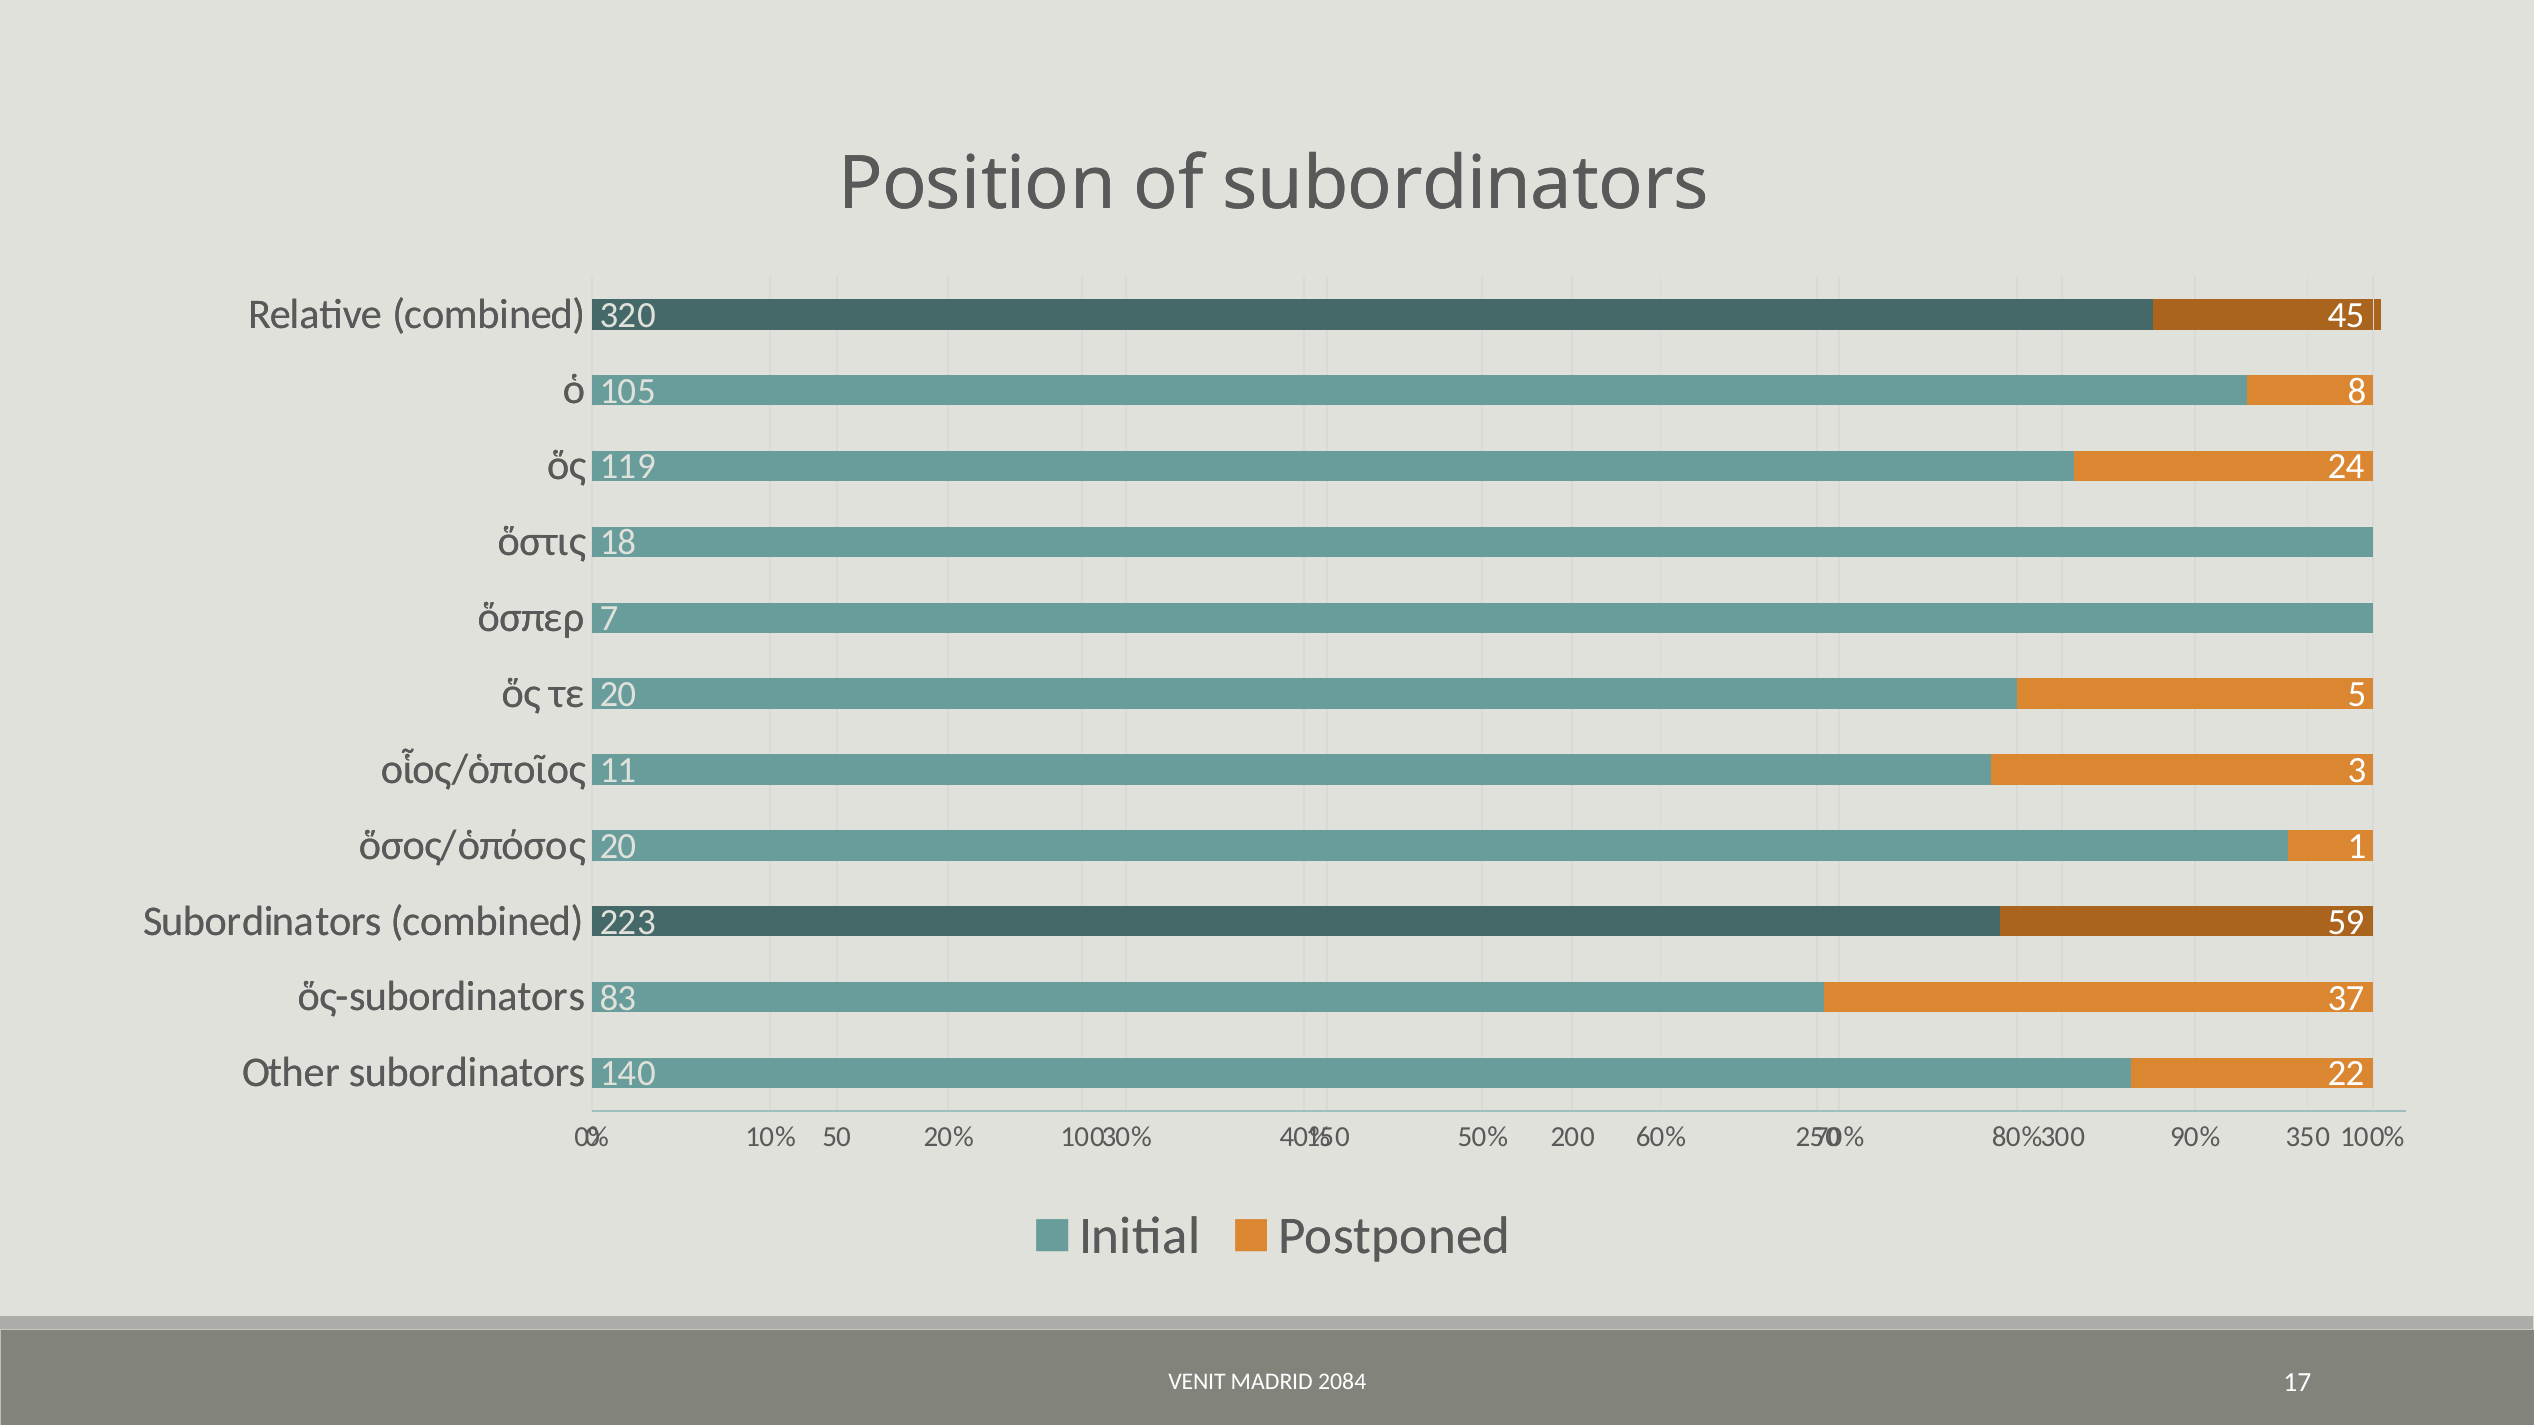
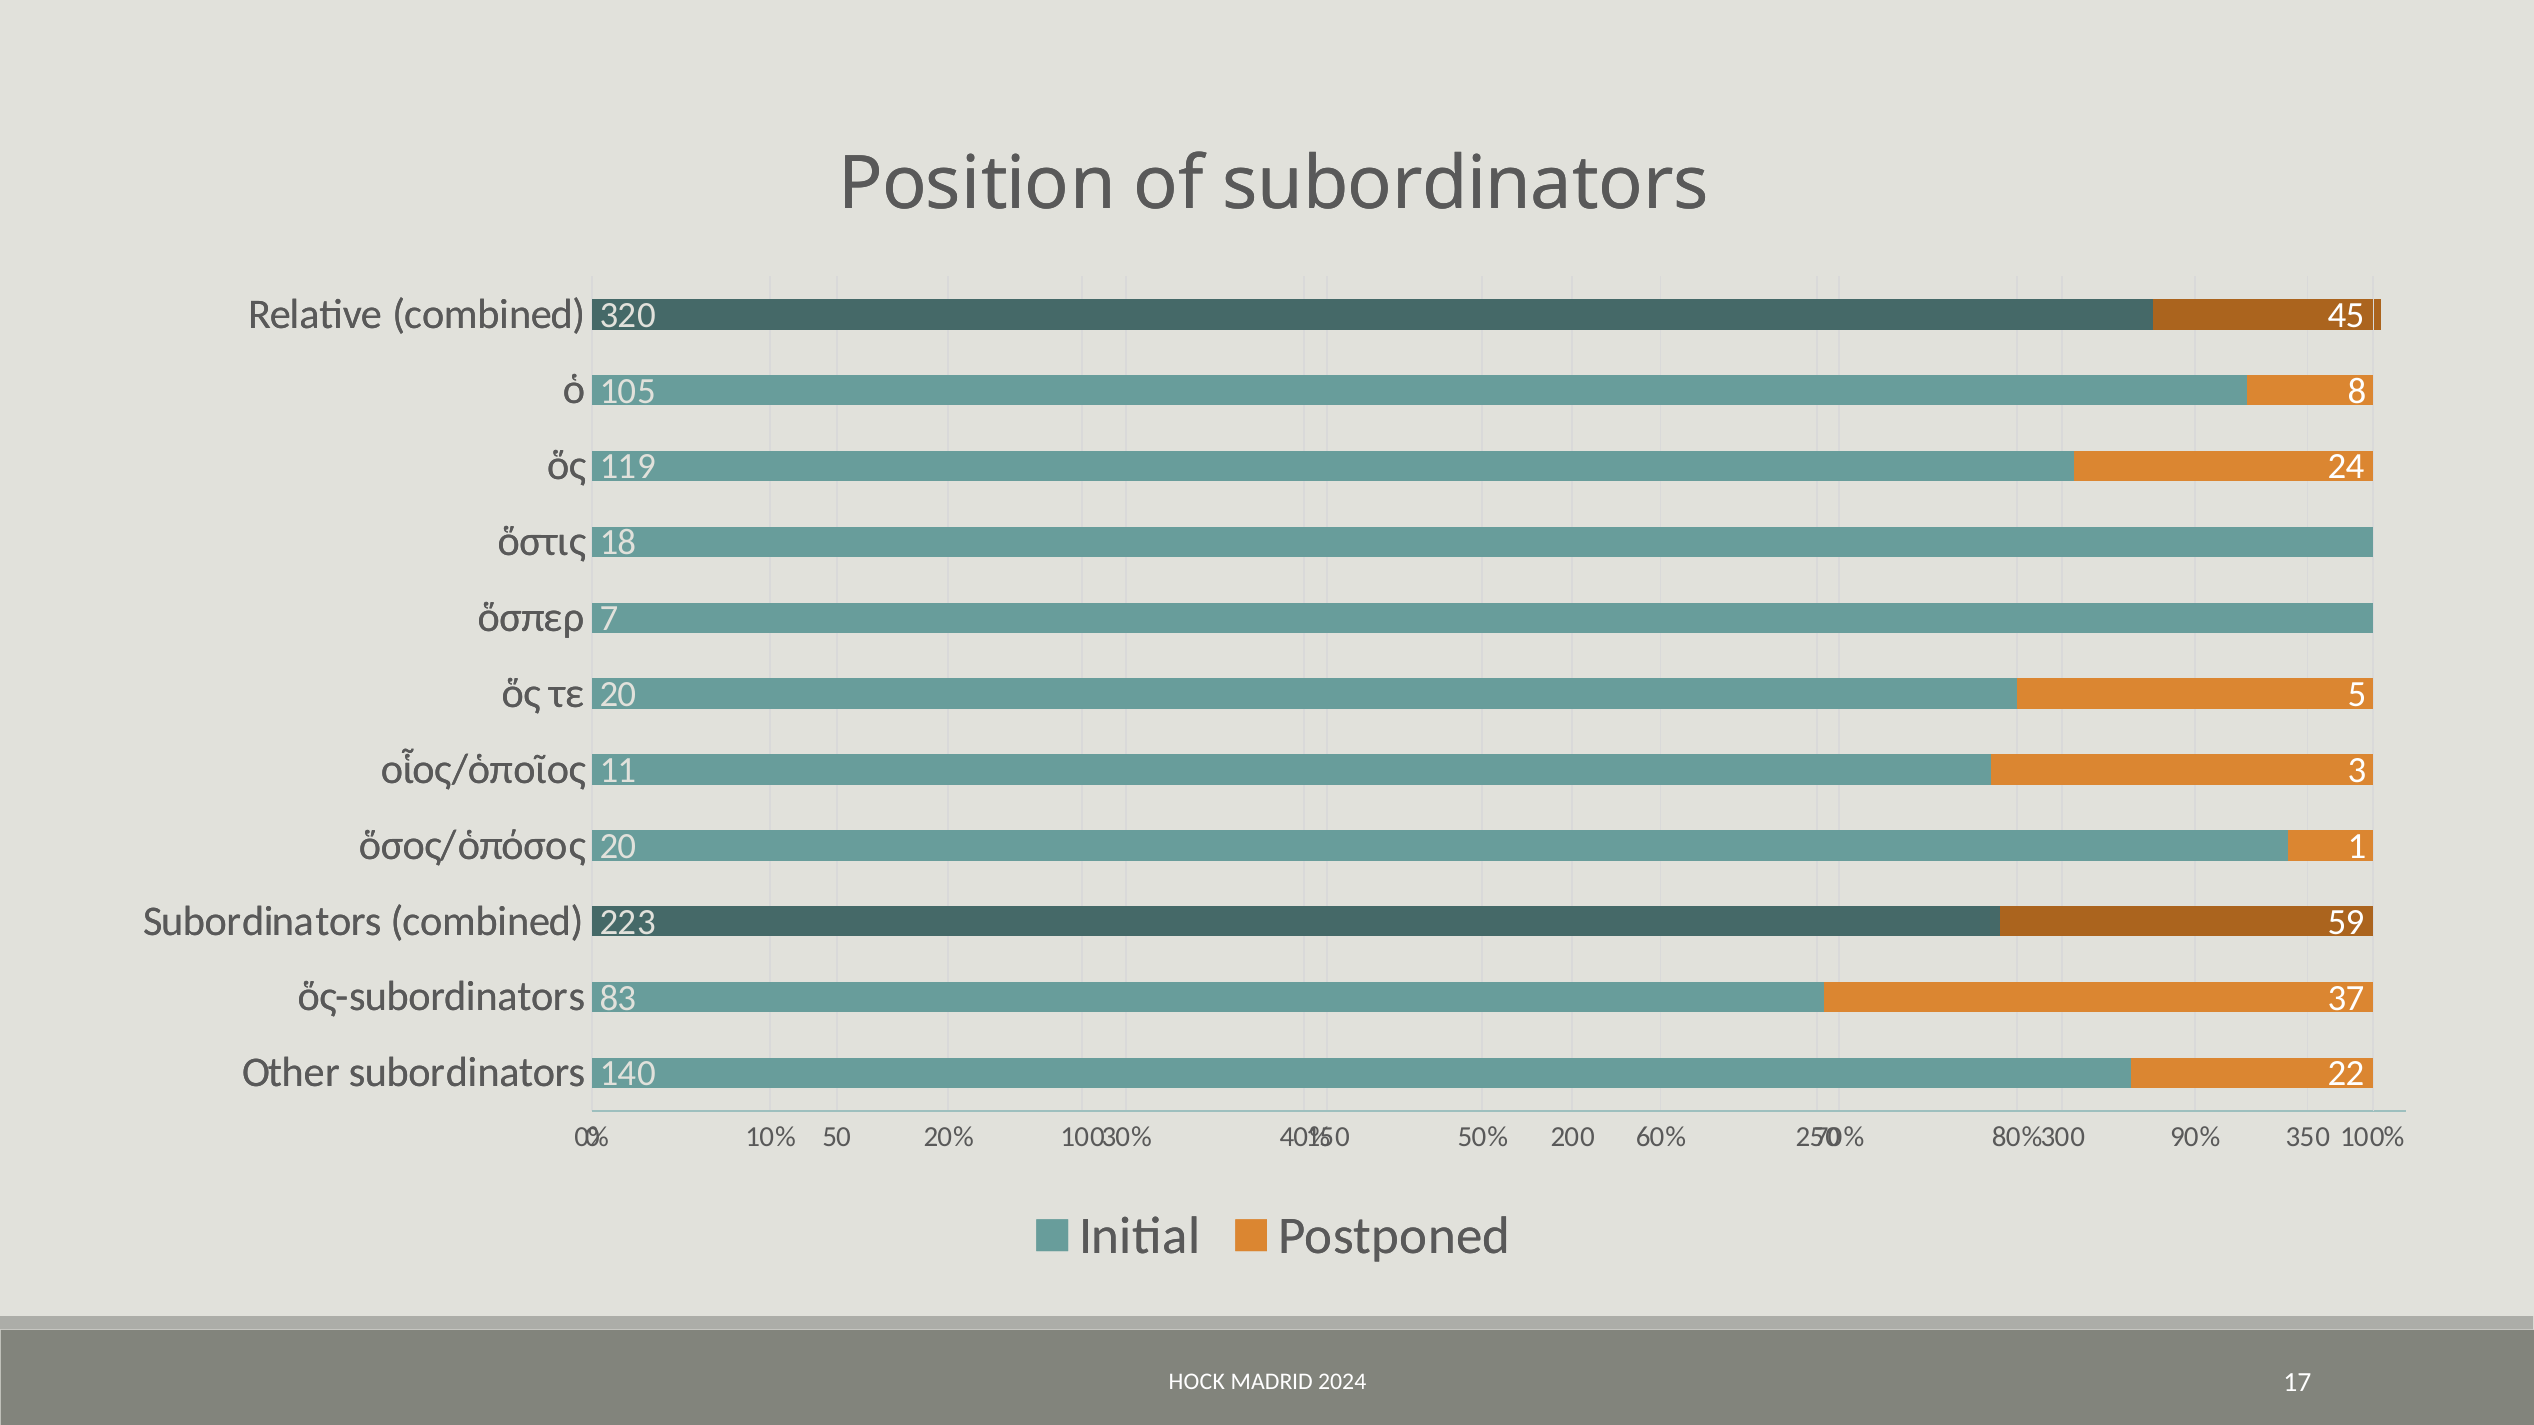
VENIT: VENIT -> HOCK (1197, 1382)
2084: 2084 -> 2024 (1342, 1382)
